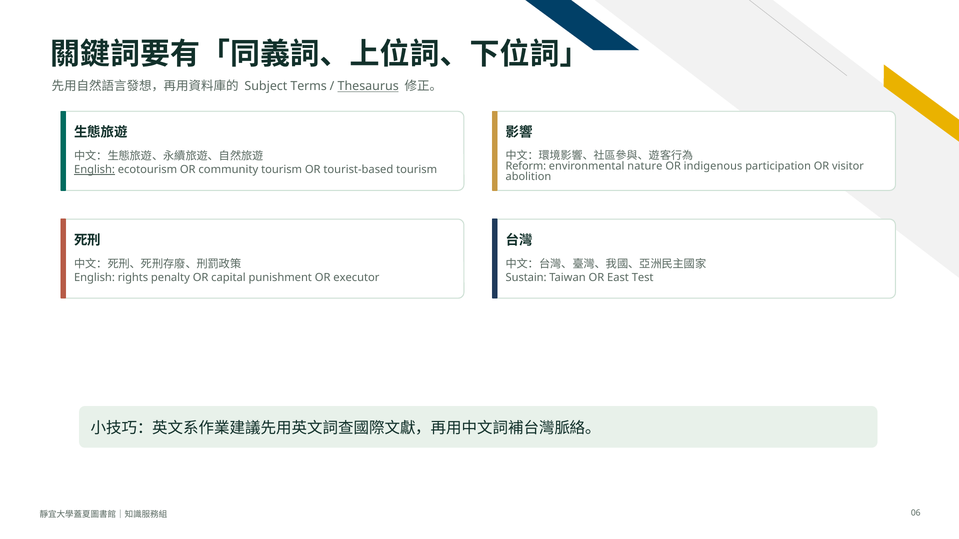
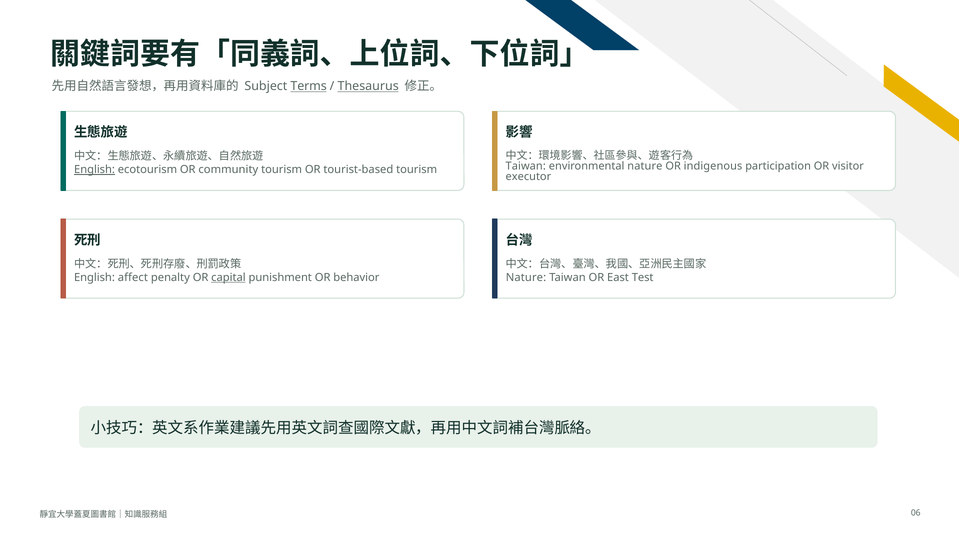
Terms underline: none -> present (309, 86)
Reform: Reform -> Taiwan (526, 166)
abolition: abolition -> executor (528, 177)
rights: rights -> affect (133, 278)
capital underline: none -> present (228, 278)
executor: executor -> behavior (356, 278)
Sustain: Sustain -> Nature (526, 278)
